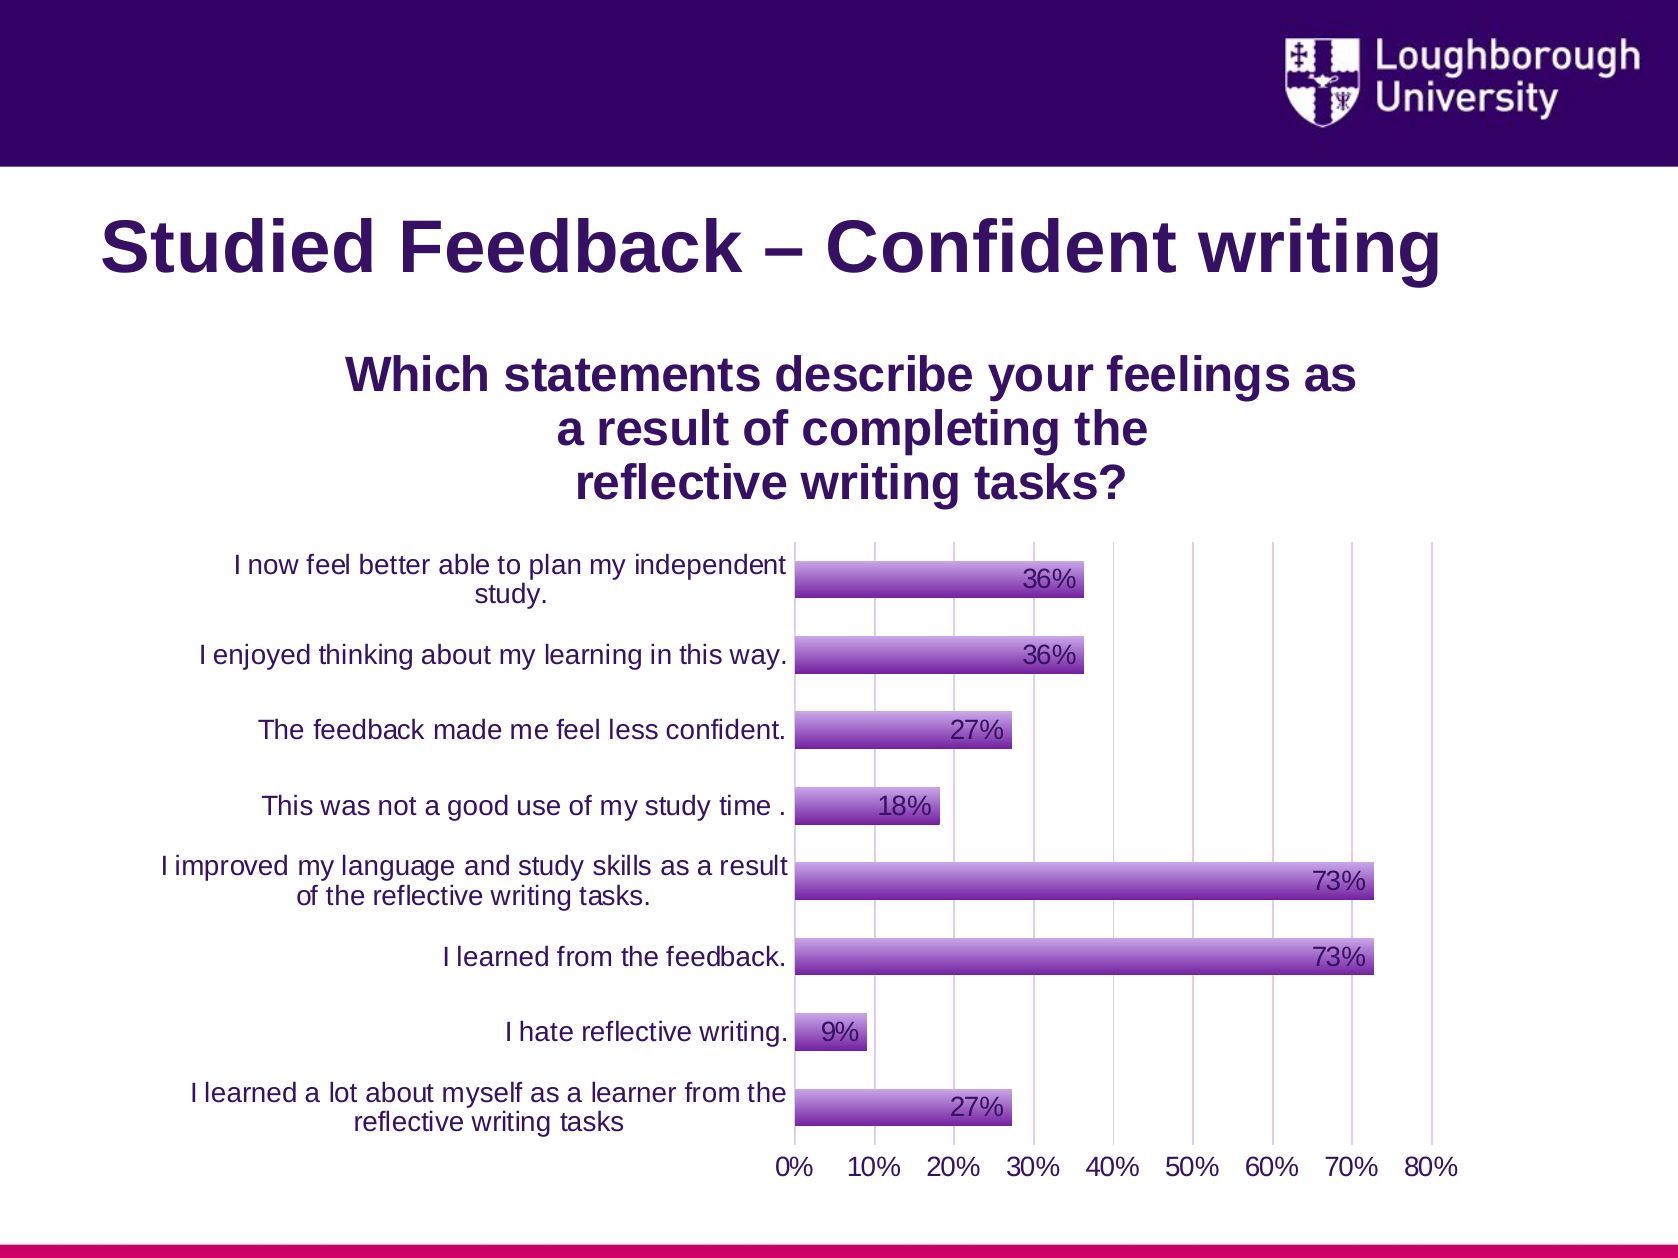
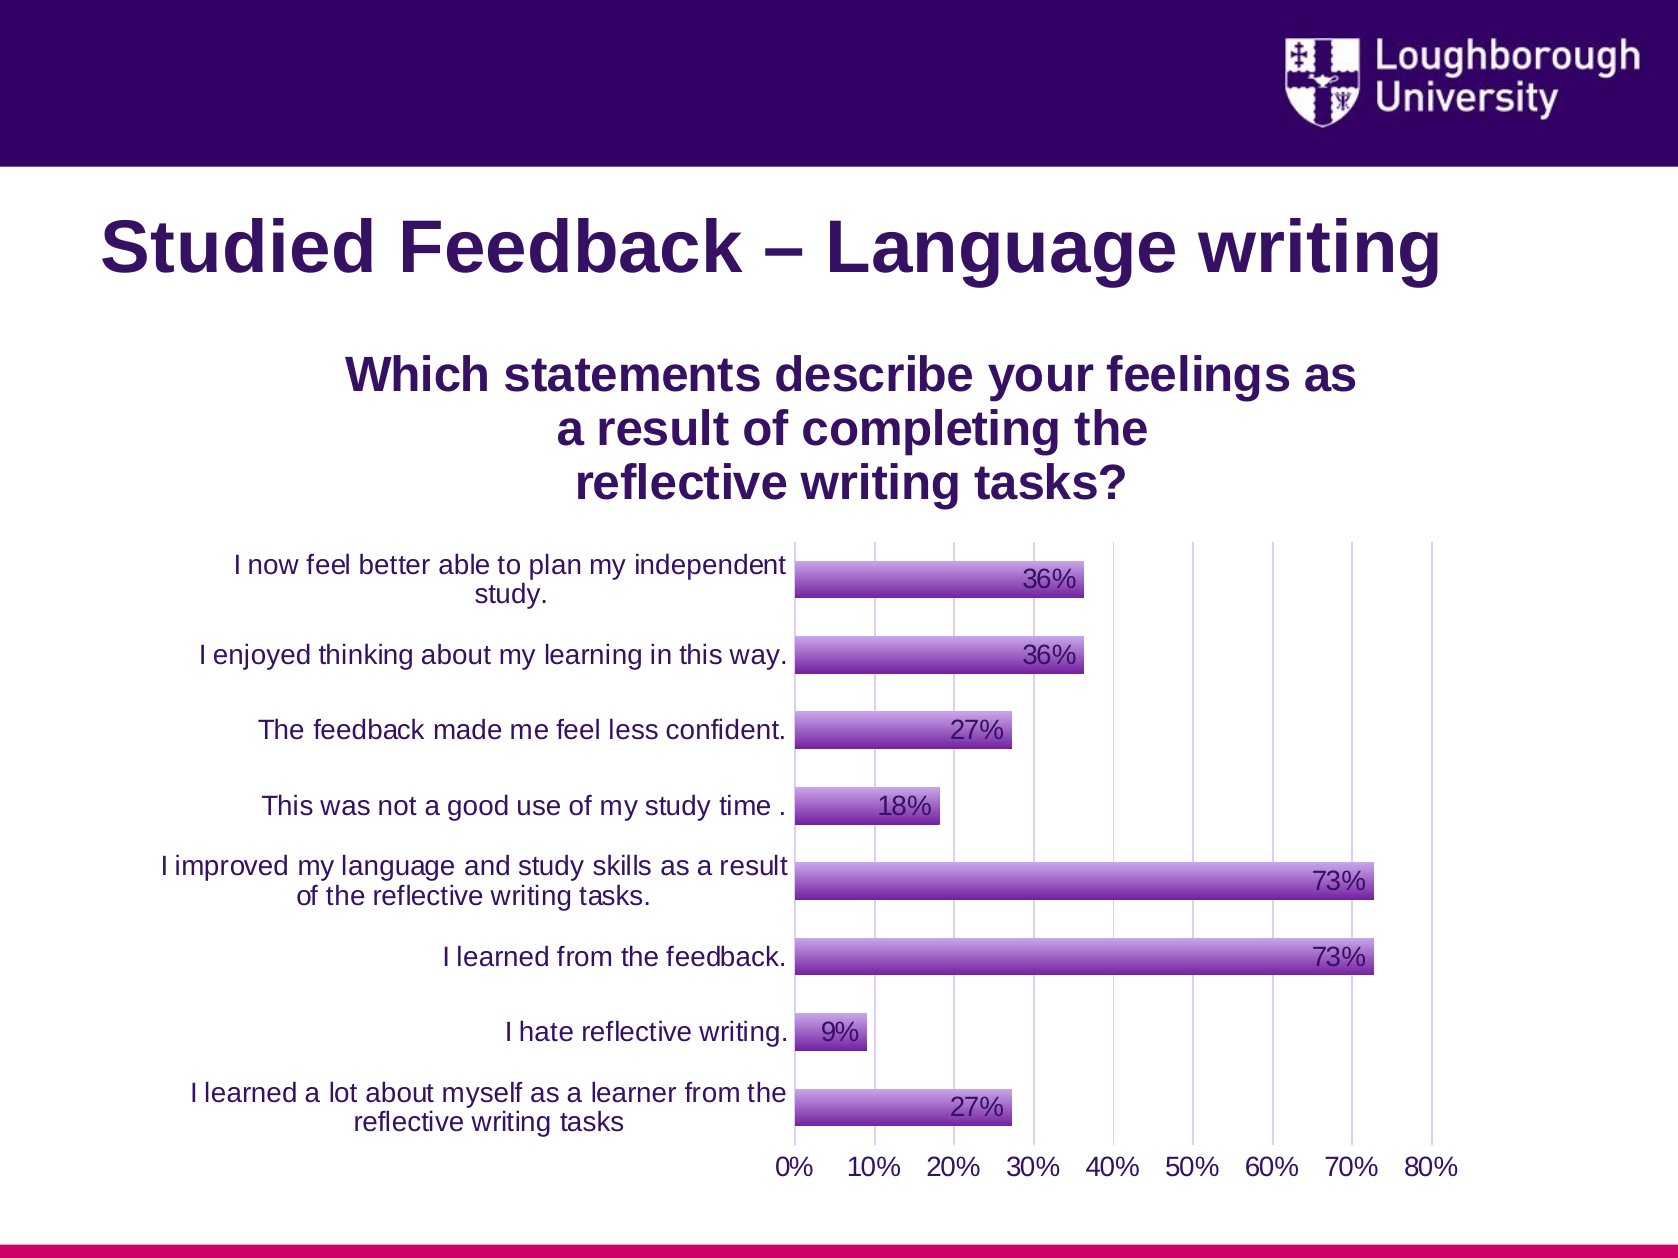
Confident: Confident -> Language (1002, 248)
